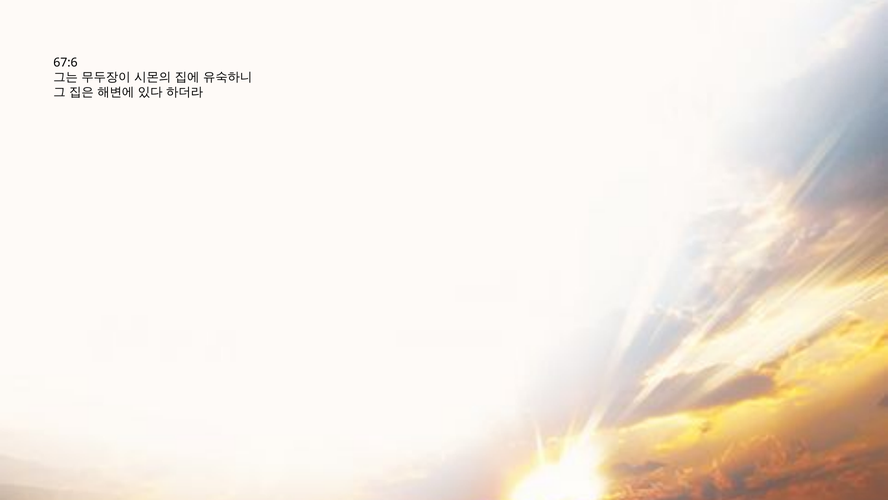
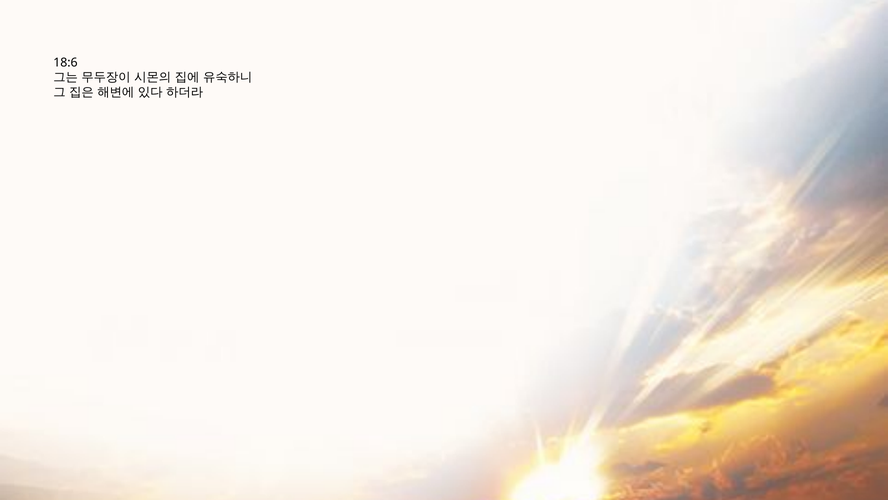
67:6: 67:6 -> 18:6 (65, 62)
